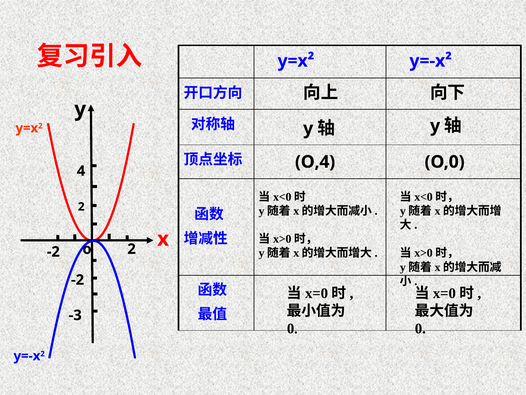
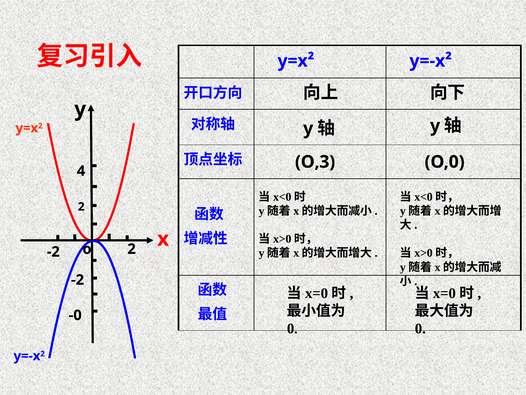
O,4: O,4 -> O,3 (315, 162)
-3: -3 -> -0 (75, 315)
